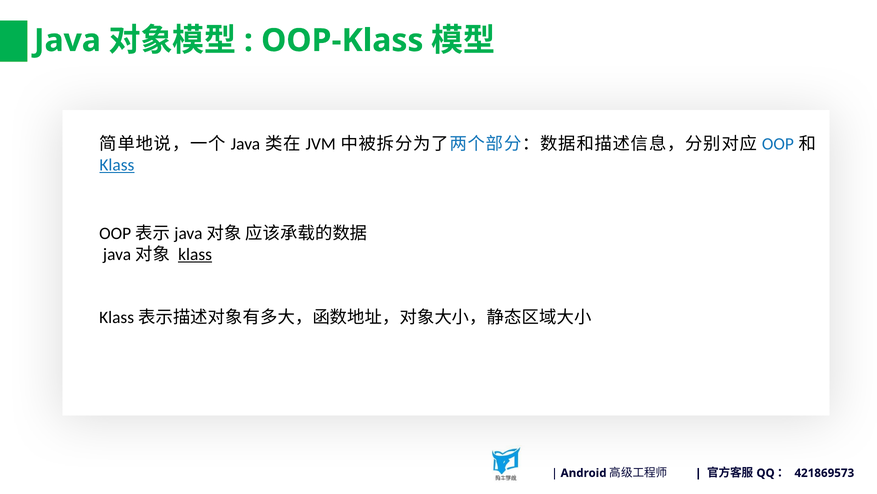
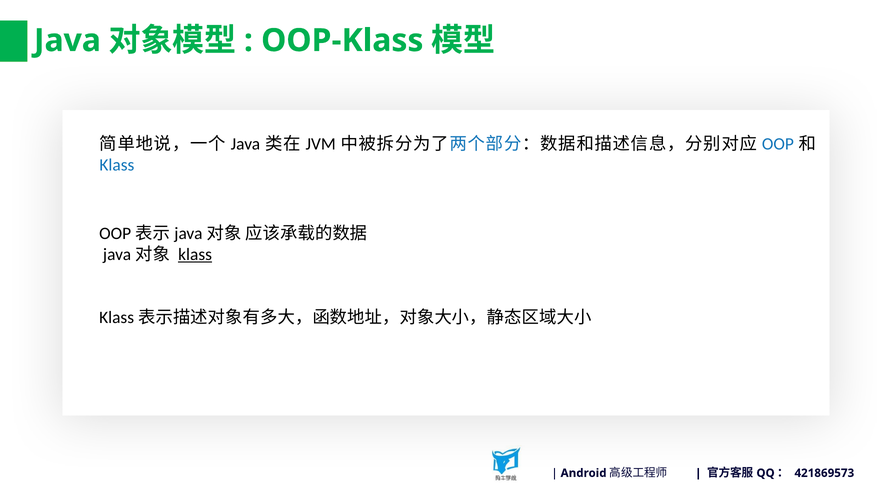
Klass underline: present -> none (117, 165)
